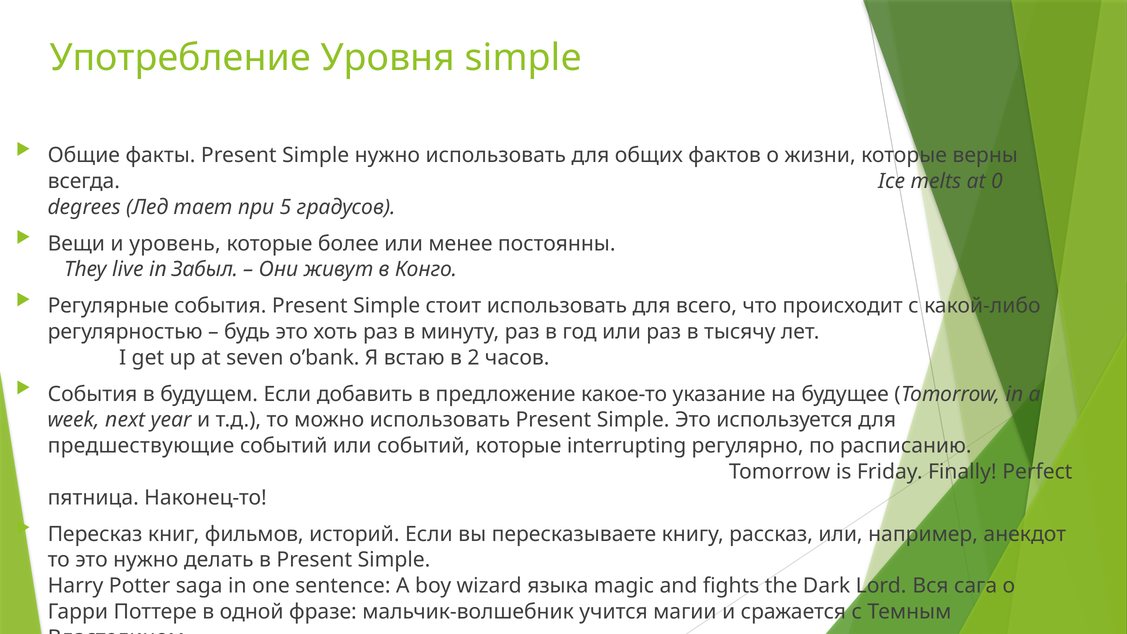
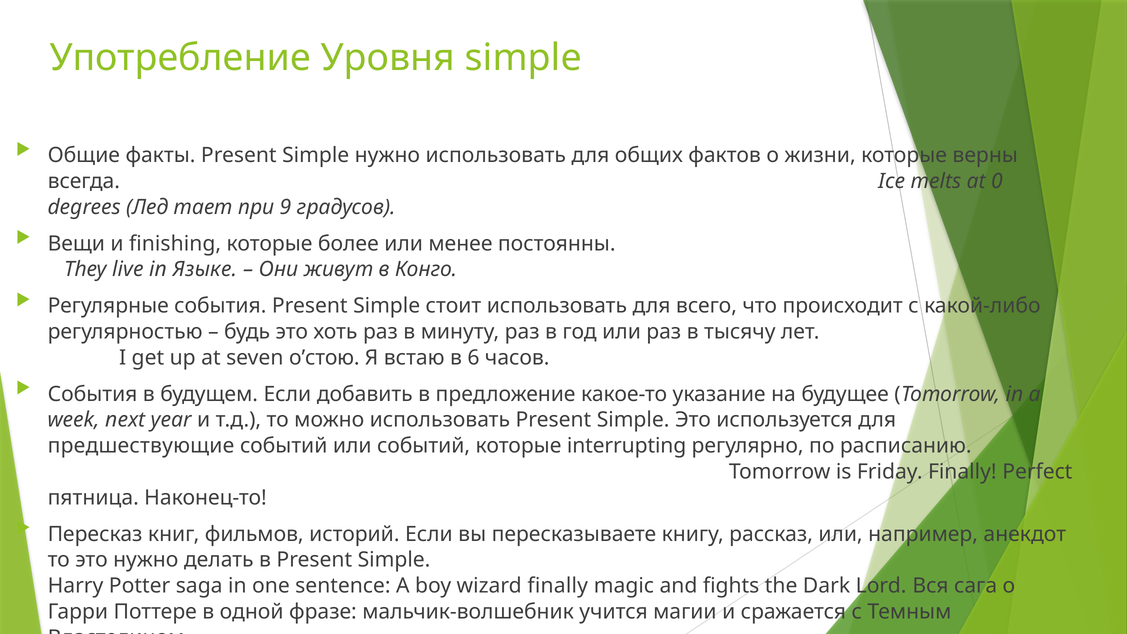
5: 5 -> 9 (286, 207)
уровень: уровень -> finishing (175, 244)
Забыл: Забыл -> Языке (205, 269)
o’bank: o’bank -> o’стою (324, 358)
2: 2 -> 6 (473, 358)
wizard языка: языка -> finally (558, 586)
